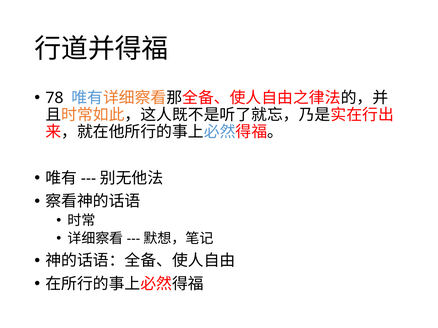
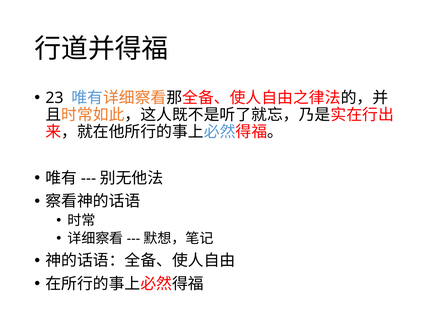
78: 78 -> 23 (54, 98)
